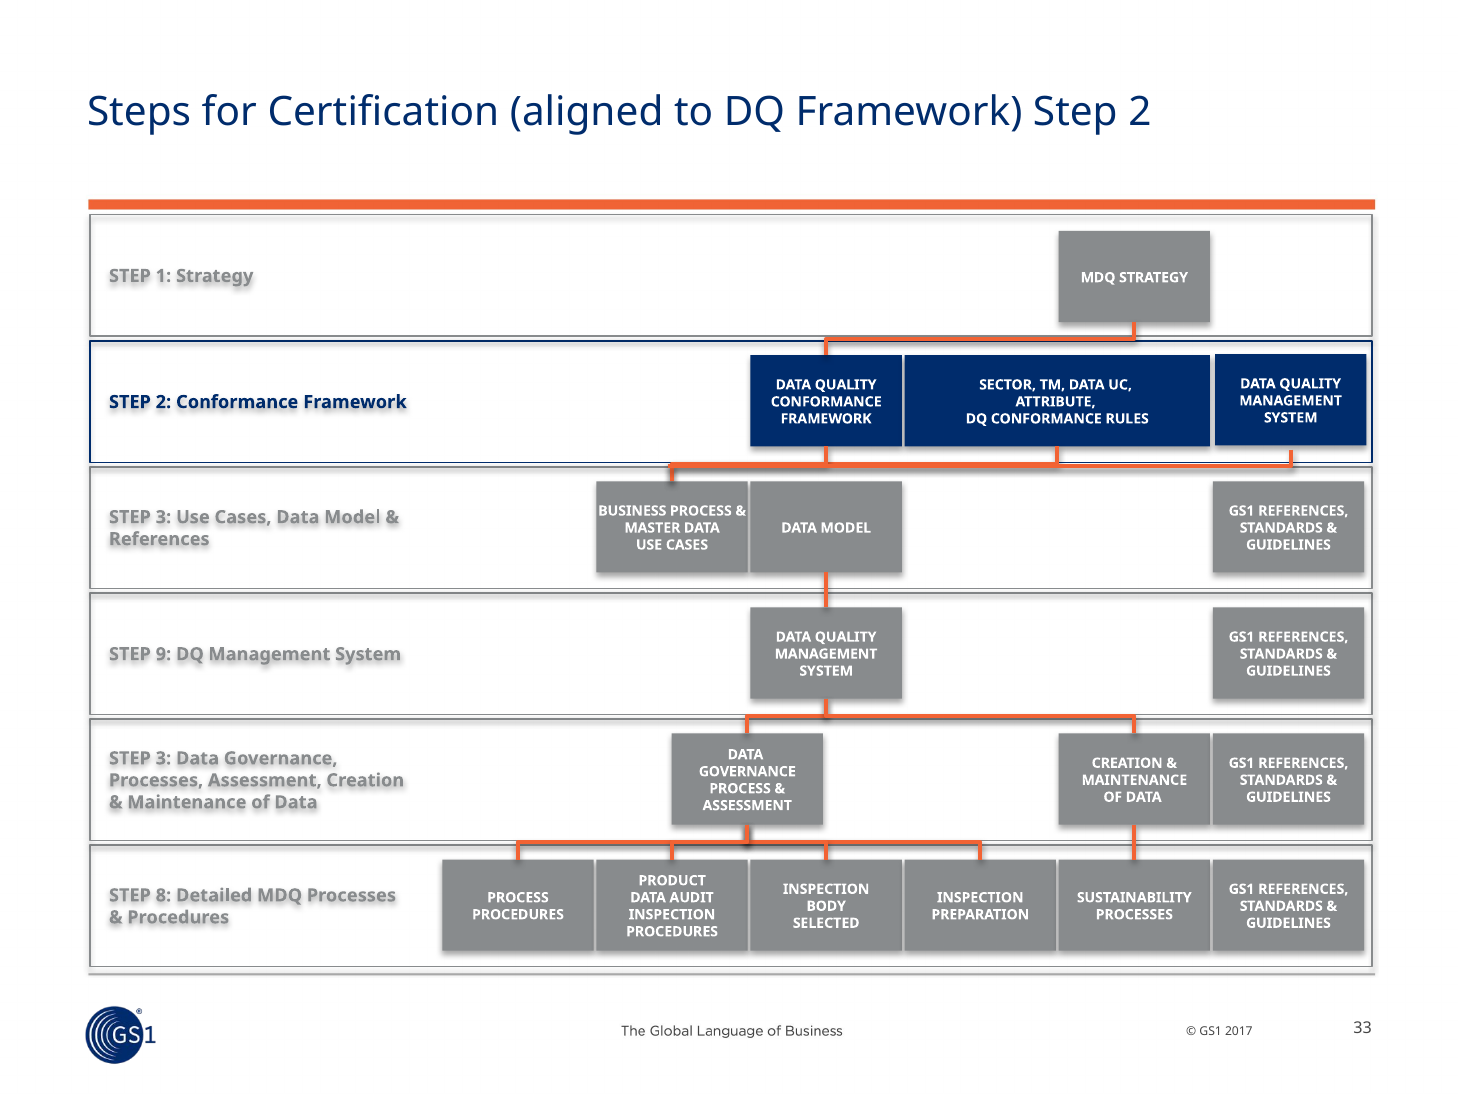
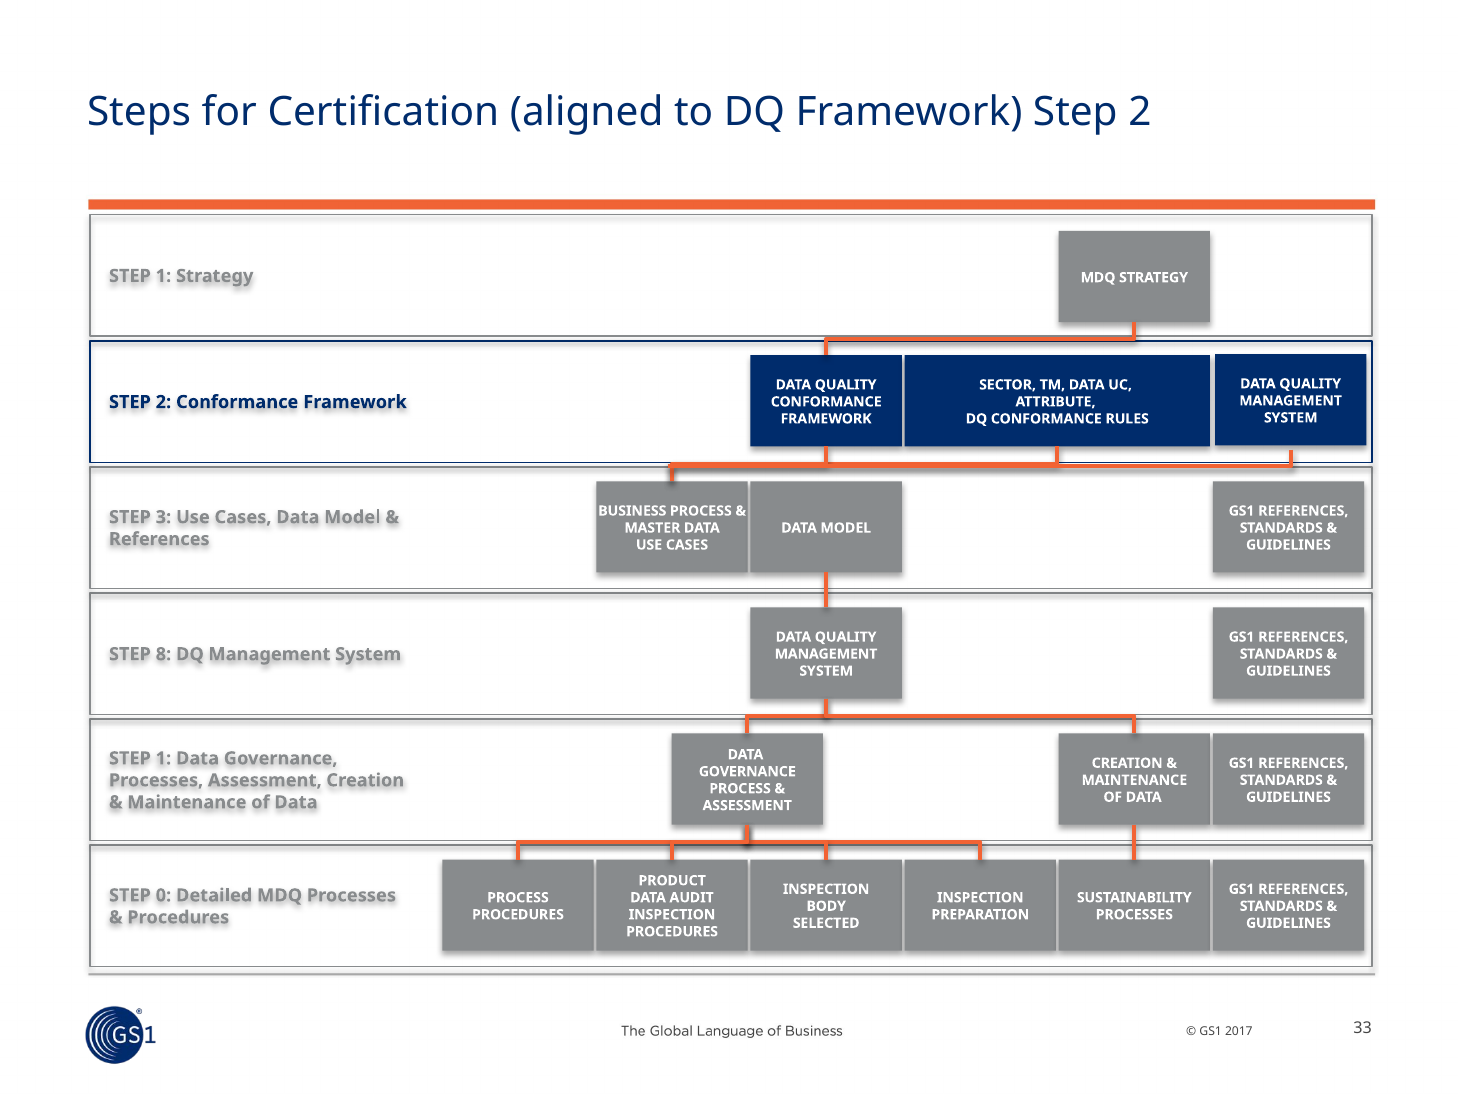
9: 9 -> 8 (163, 654)
3: 3 -> 1 (163, 758)
8: 8 -> 0 (163, 895)
